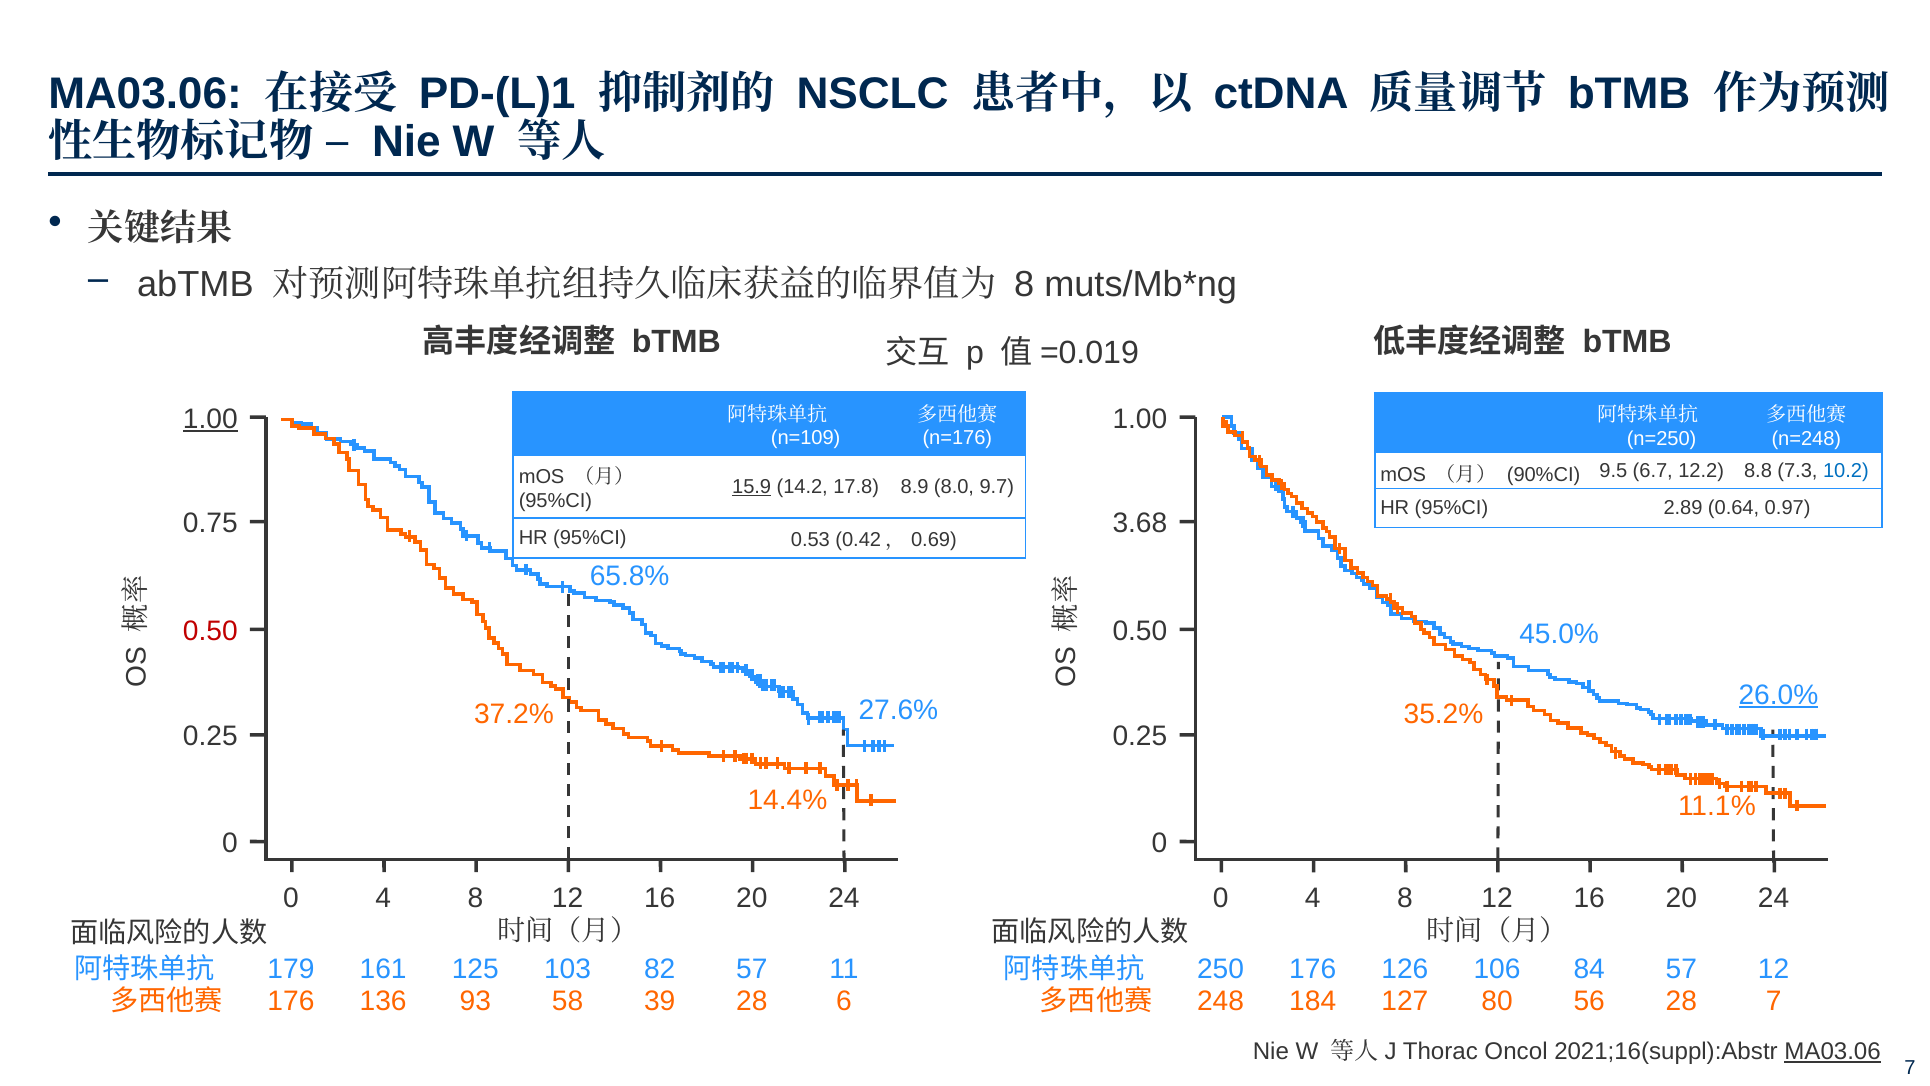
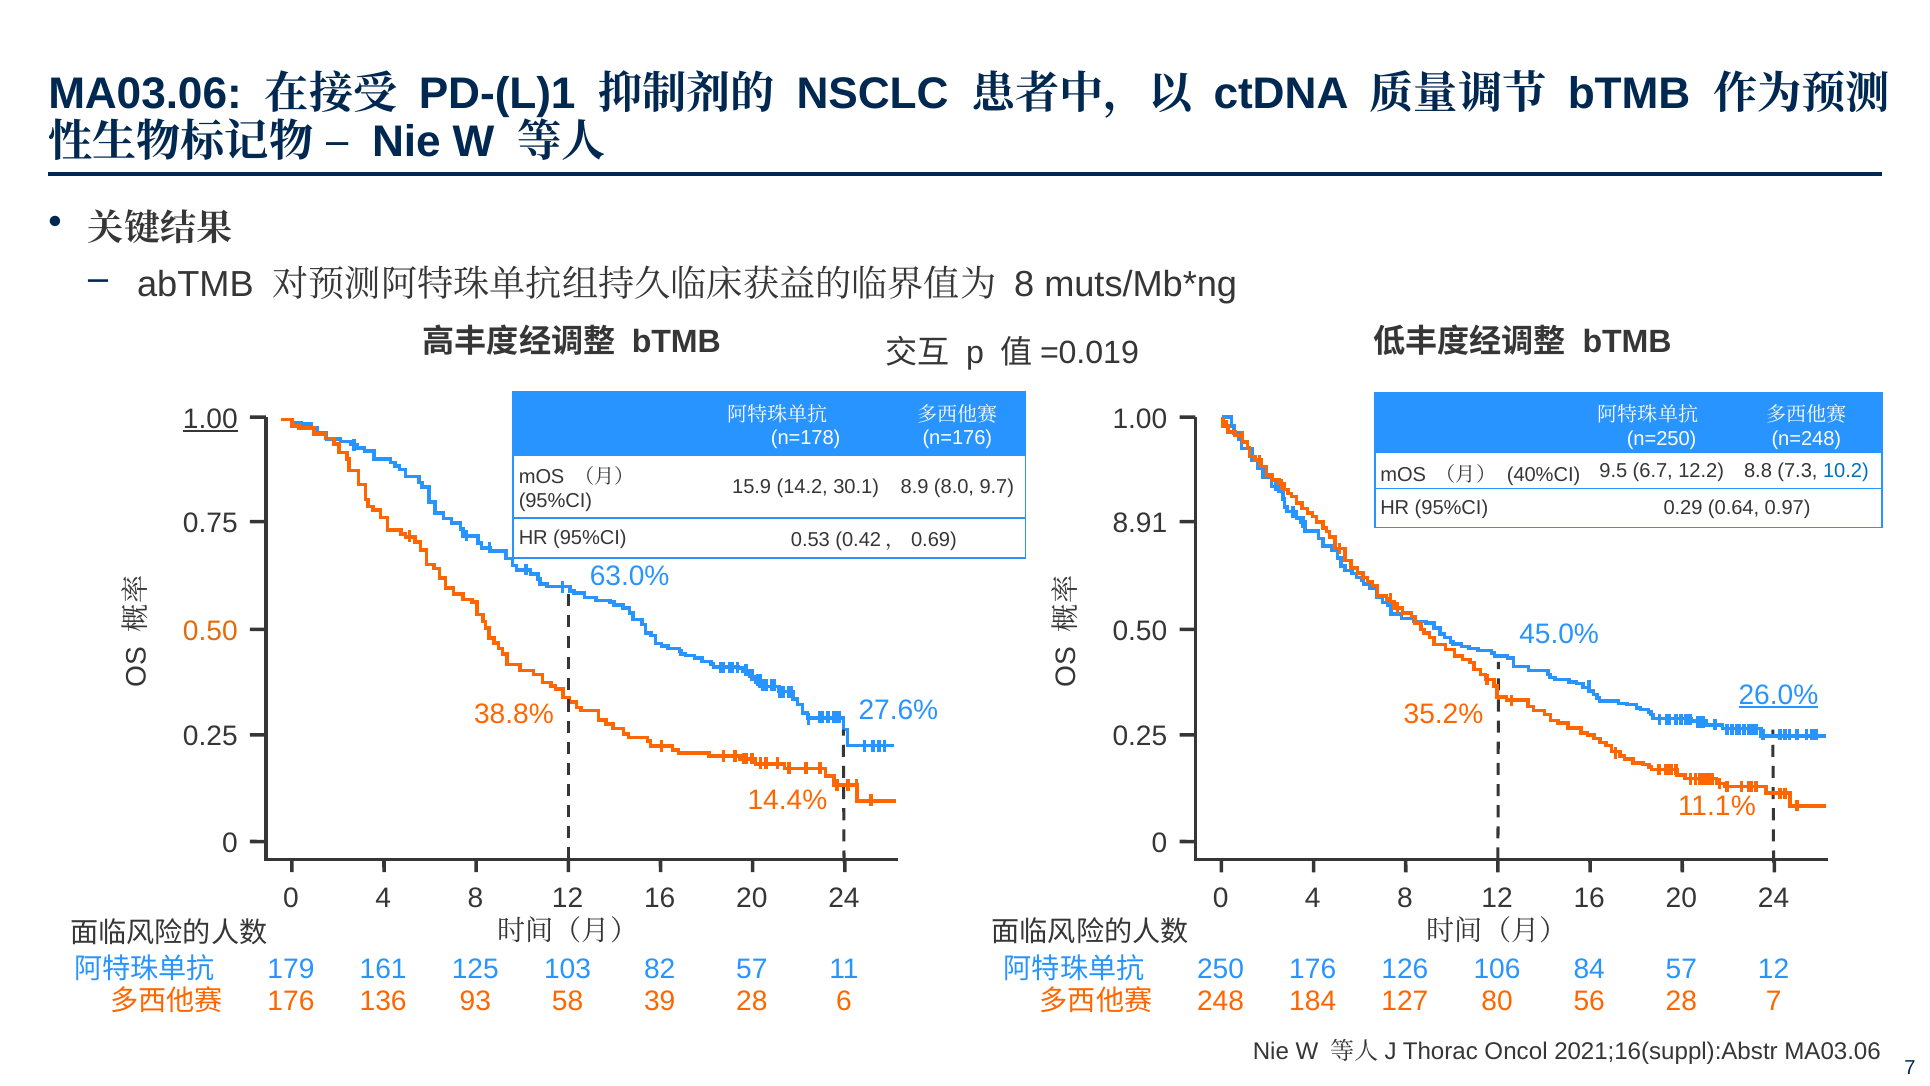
n=109: n=109 -> n=178 (806, 438)
90%CI: 90%CI -> 40%CI (1544, 475)
15.9 underline: present -> none (752, 487)
17.8: 17.8 -> 30.1 (856, 487)
2.89: 2.89 -> 0.29 (1683, 508)
3.68: 3.68 -> 8.91 (1140, 523)
65.8%: 65.8% -> 63.0% (630, 576)
0.50 colour: red -> orange (210, 631)
37.2%: 37.2% -> 38.8% (514, 714)
MA03.06 underline: present -> none (1833, 1051)
